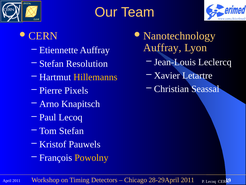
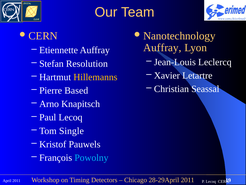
Pixels: Pixels -> Based (76, 90)
Tom Stefan: Stefan -> Single (71, 131)
Powolny colour: yellow -> light blue (91, 157)
